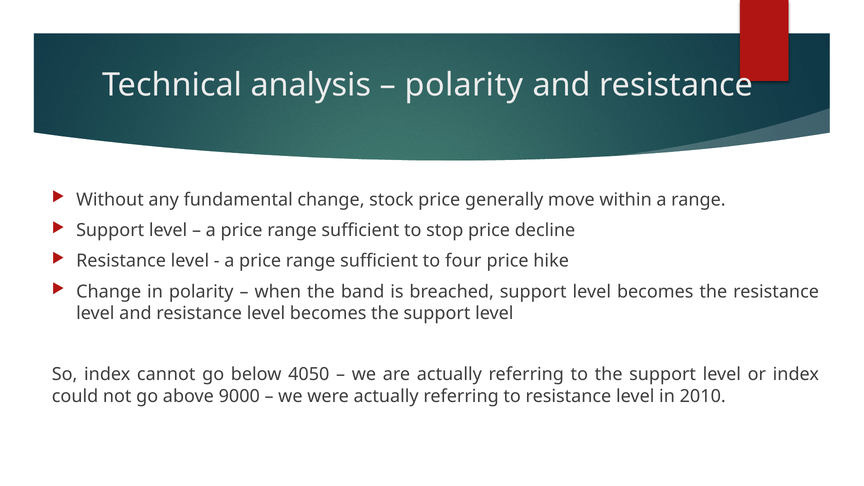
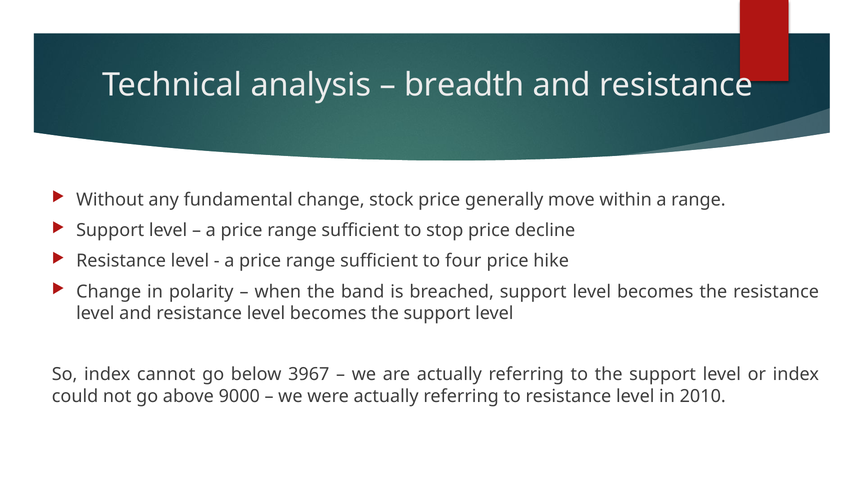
polarity: polarity -> breadth (464, 85)
4050: 4050 -> 3967 (309, 374)
